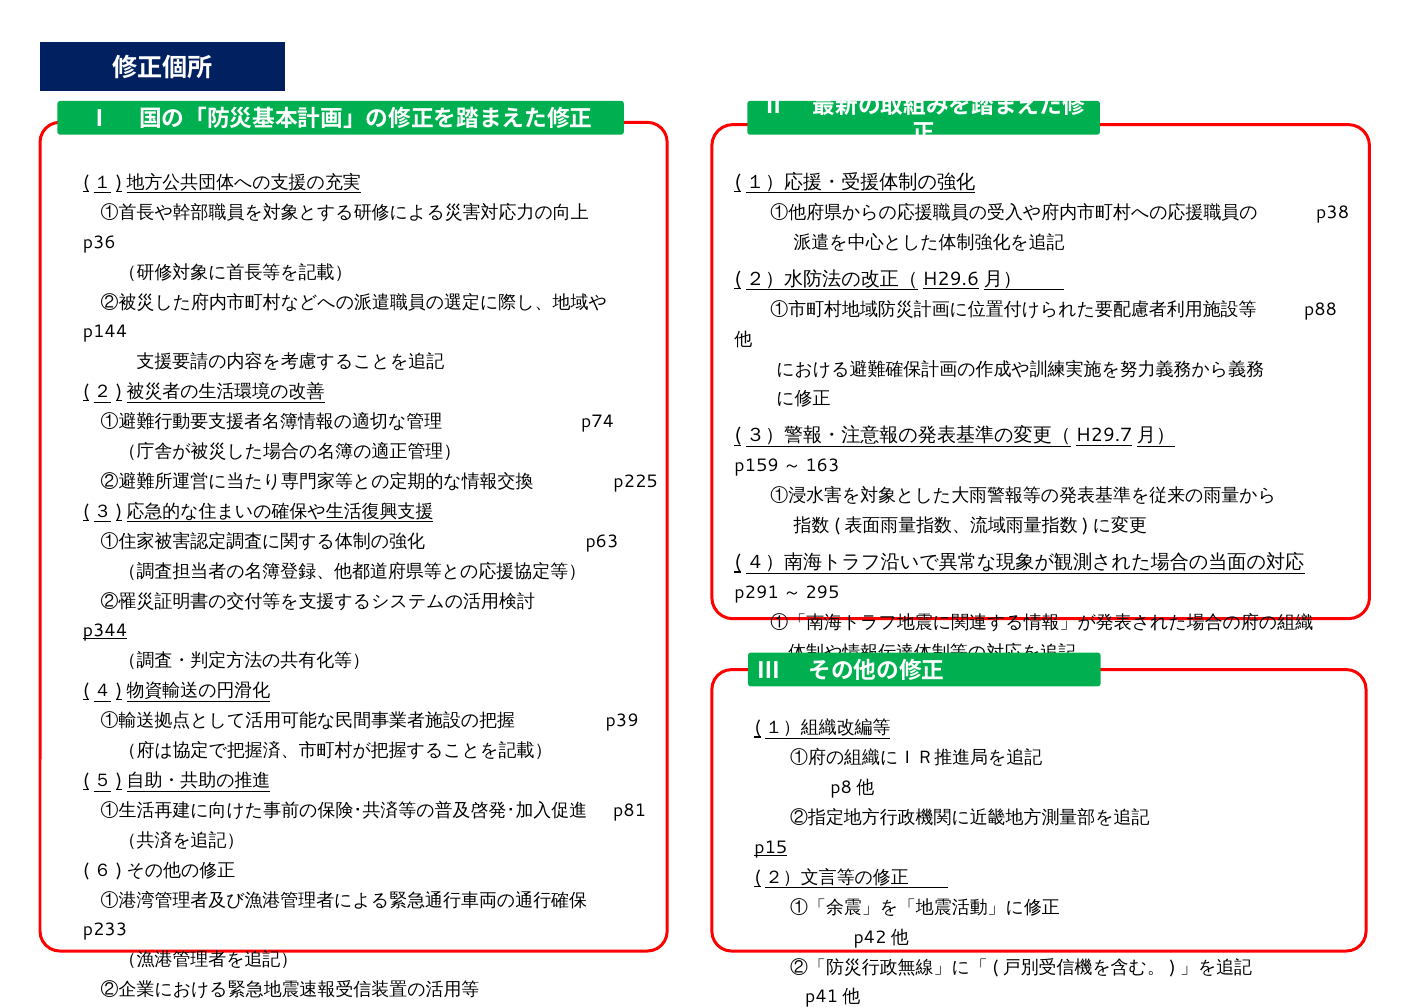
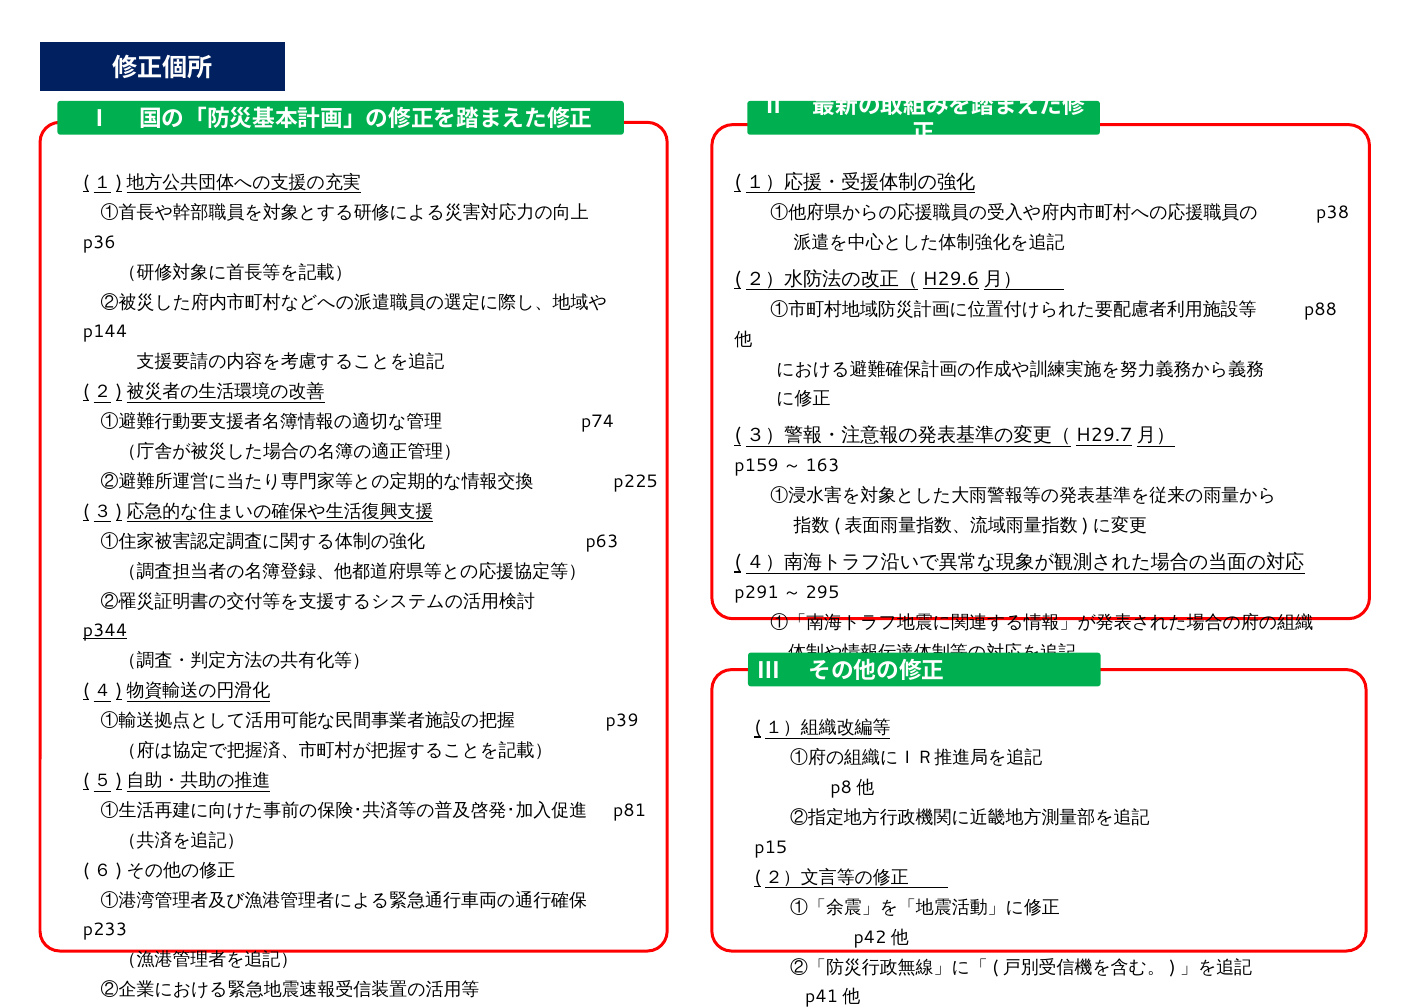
p15 underline: present -> none (771, 848)
